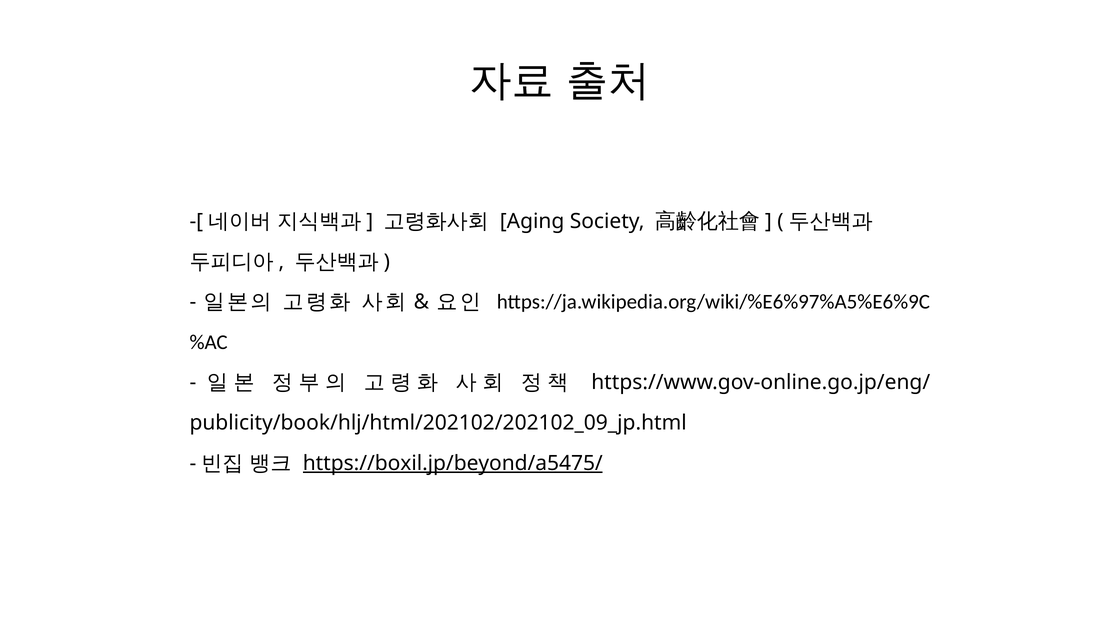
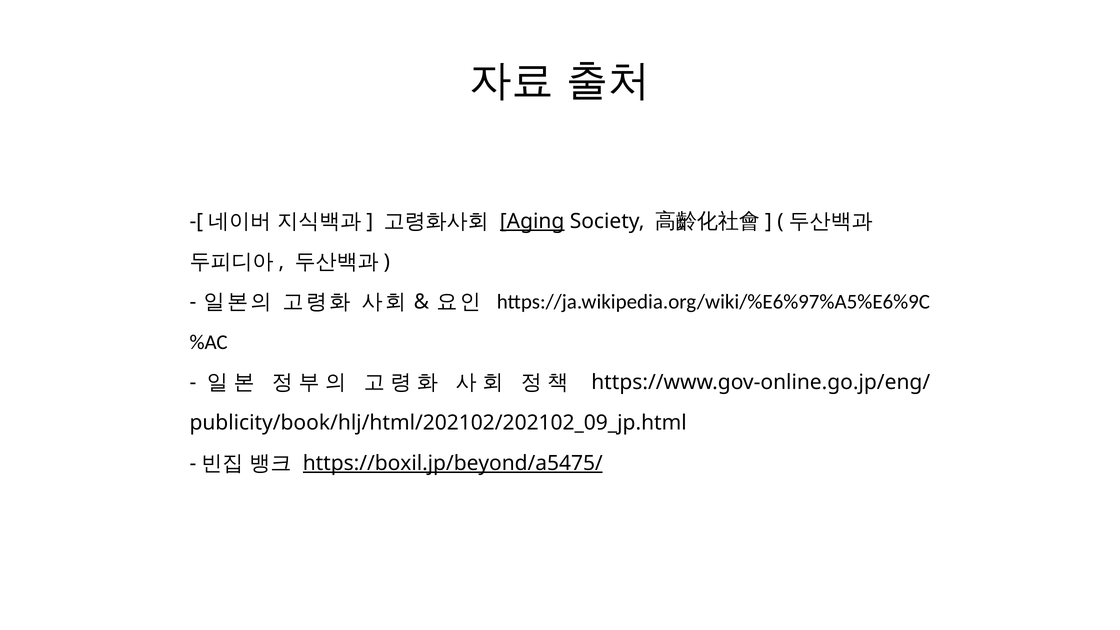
Aging underline: none -> present (532, 221)
